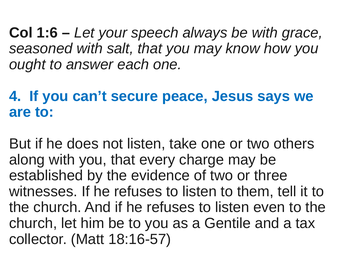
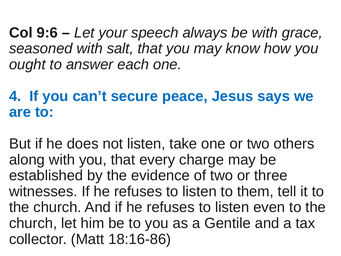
1:6: 1:6 -> 9:6 (47, 33)
18:16-57: 18:16-57 -> 18:16-86 (140, 239)
